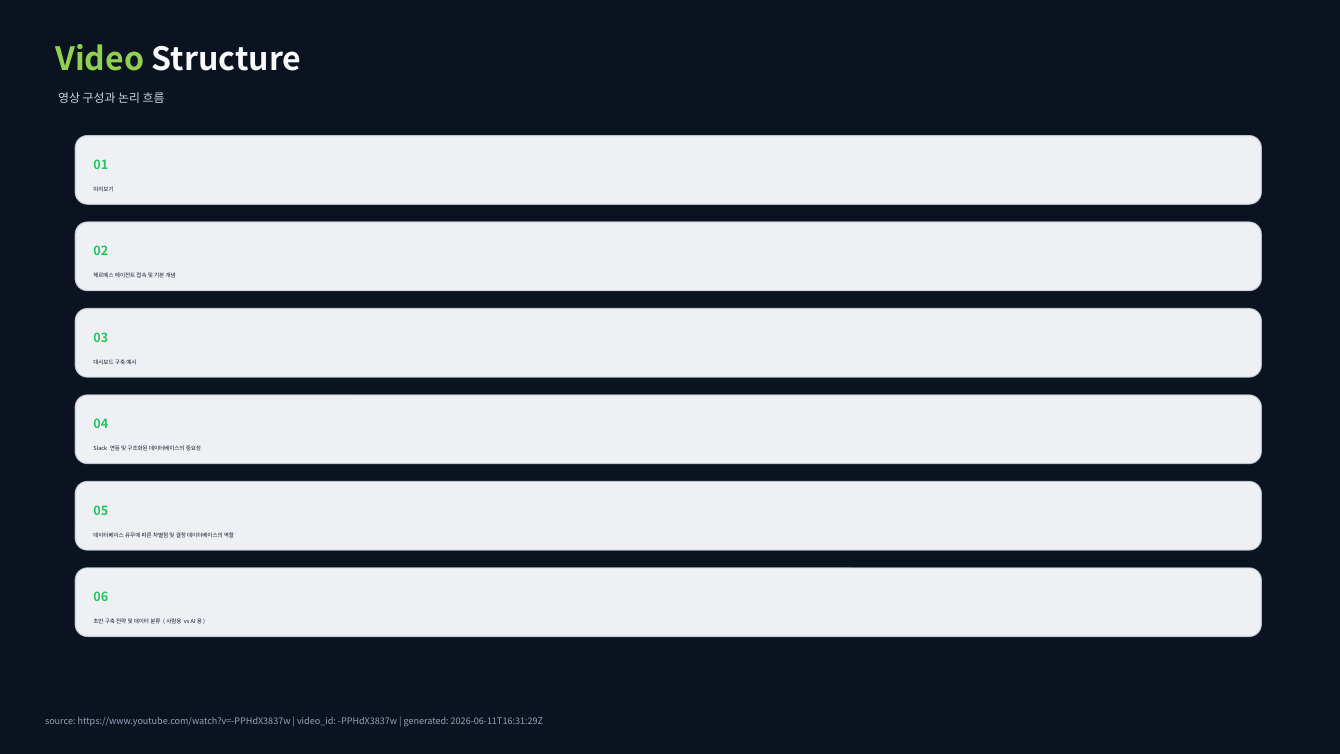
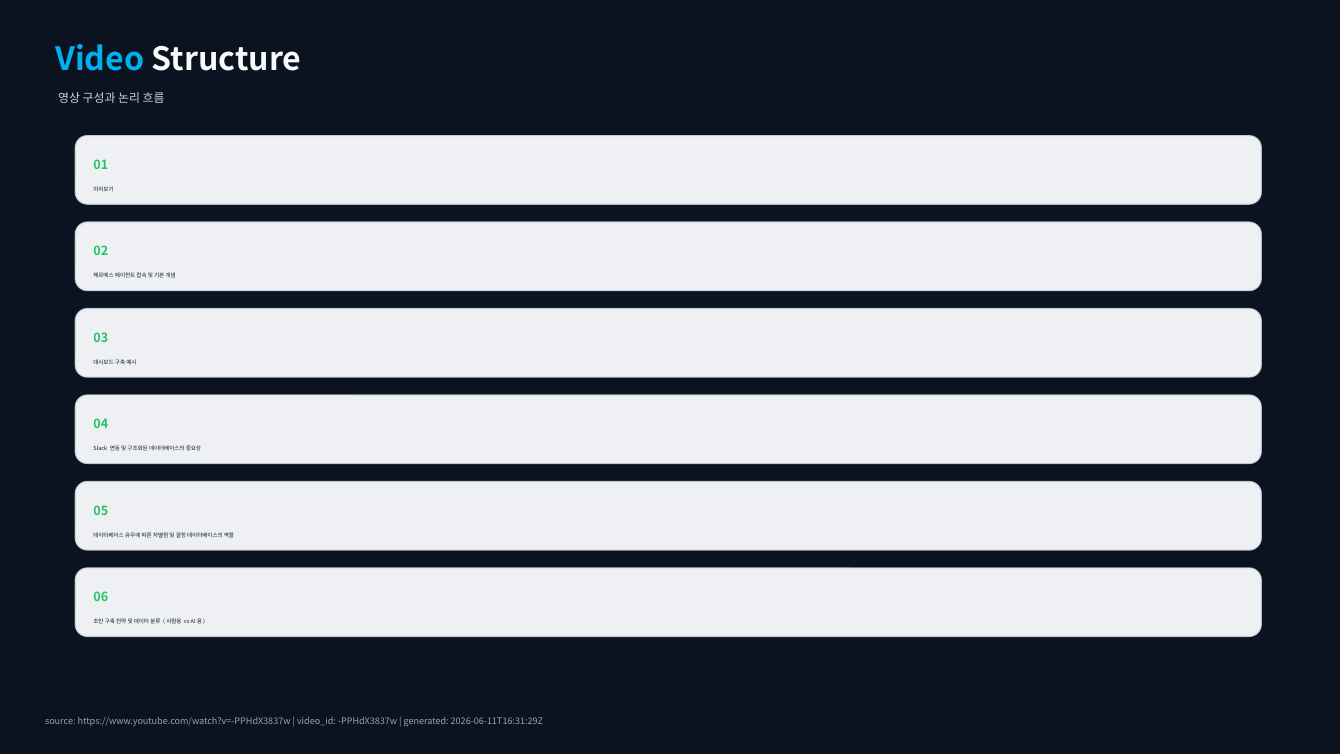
Video colour: light green -> light blue (100, 60)
